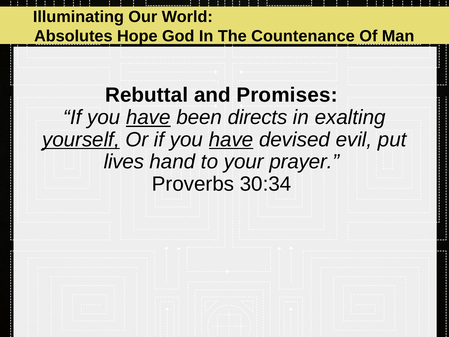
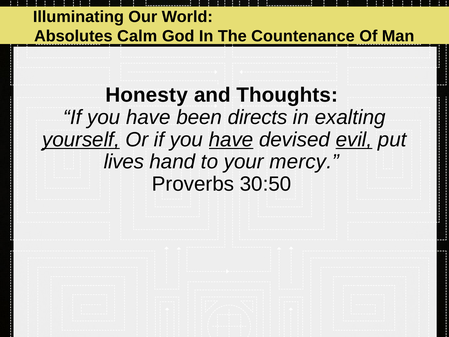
Hope: Hope -> Calm (137, 36)
Rebuttal: Rebuttal -> Honesty (147, 95)
Promises: Promises -> Thoughts (287, 95)
have underline: present -> none (148, 117)
evil underline: none -> present (354, 140)
prayer: prayer -> mercy (304, 162)
30:34: 30:34 -> 30:50 (266, 184)
